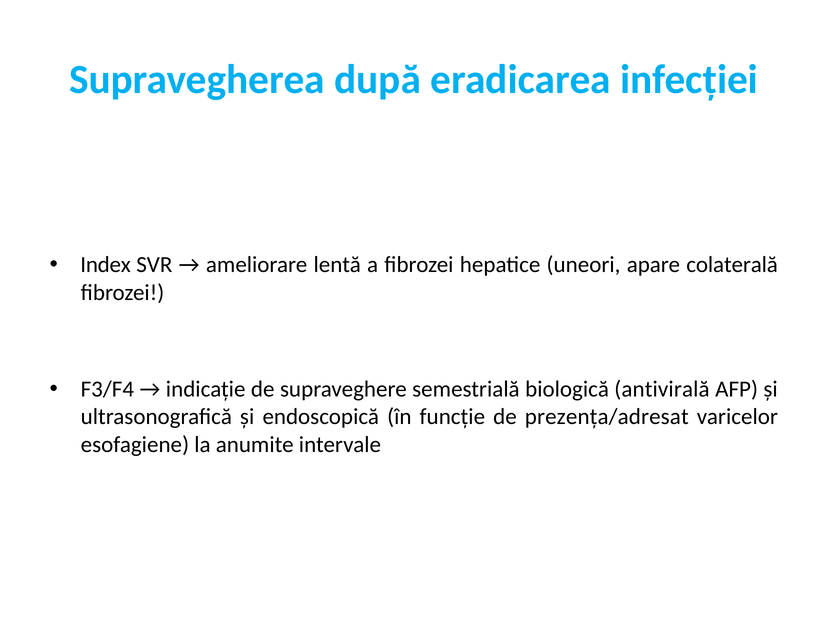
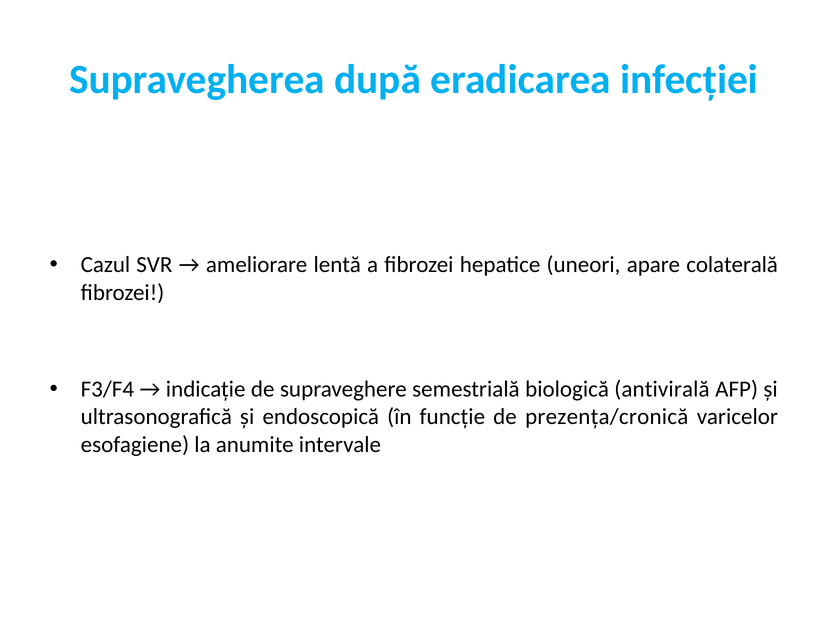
Index: Index -> Cazul (105, 265)
prezența/adresat: prezența/adresat -> prezența/cronică (607, 417)
